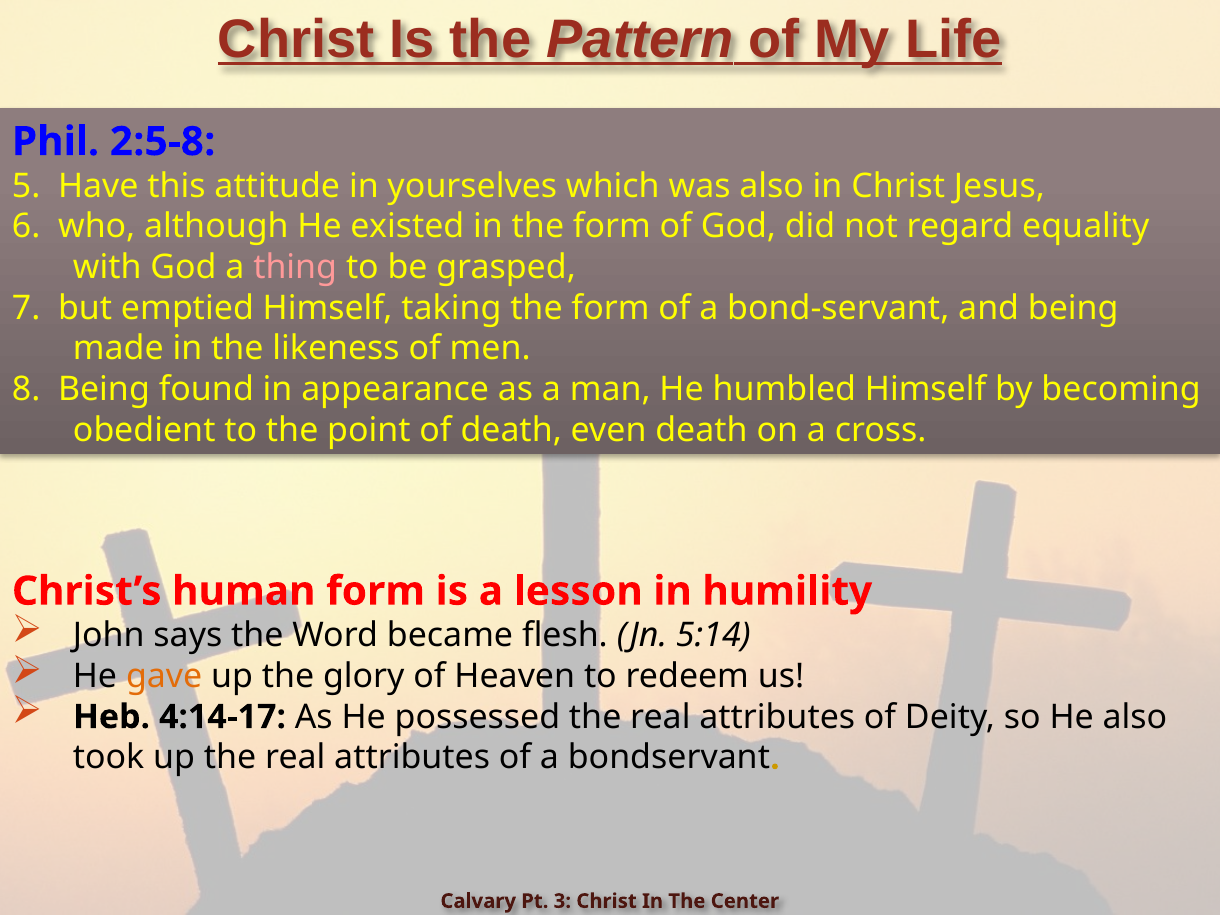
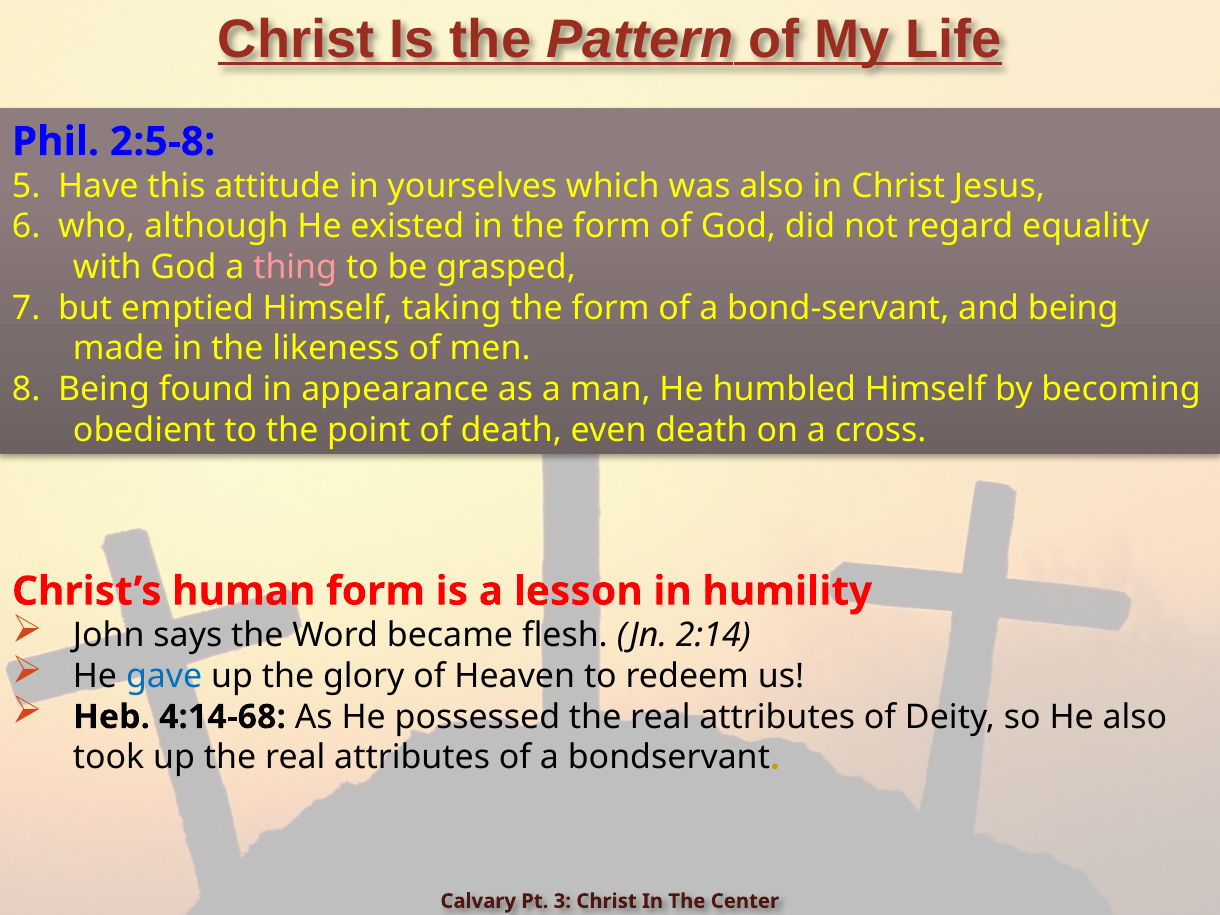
5:14: 5:14 -> 2:14 (713, 636)
gave colour: orange -> blue (164, 676)
4:14-17: 4:14-17 -> 4:14-68 (222, 717)
